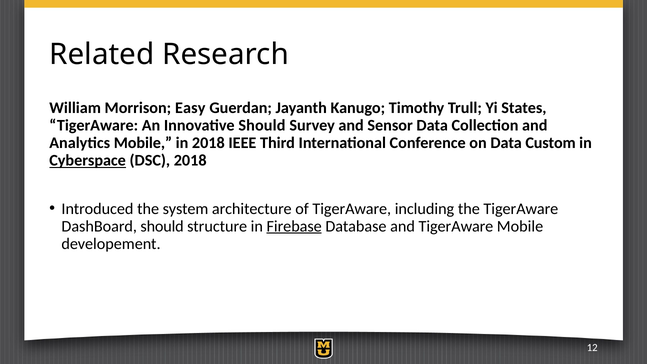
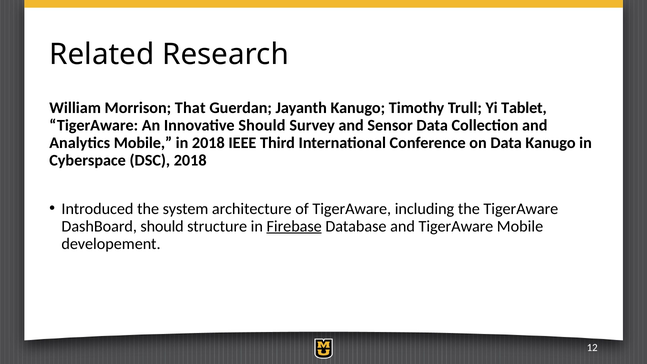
Easy: Easy -> That (190, 108)
States: States -> Tablet (524, 108)
Data Custom: Custom -> Kanugo (551, 143)
Cyberspace underline: present -> none (88, 160)
